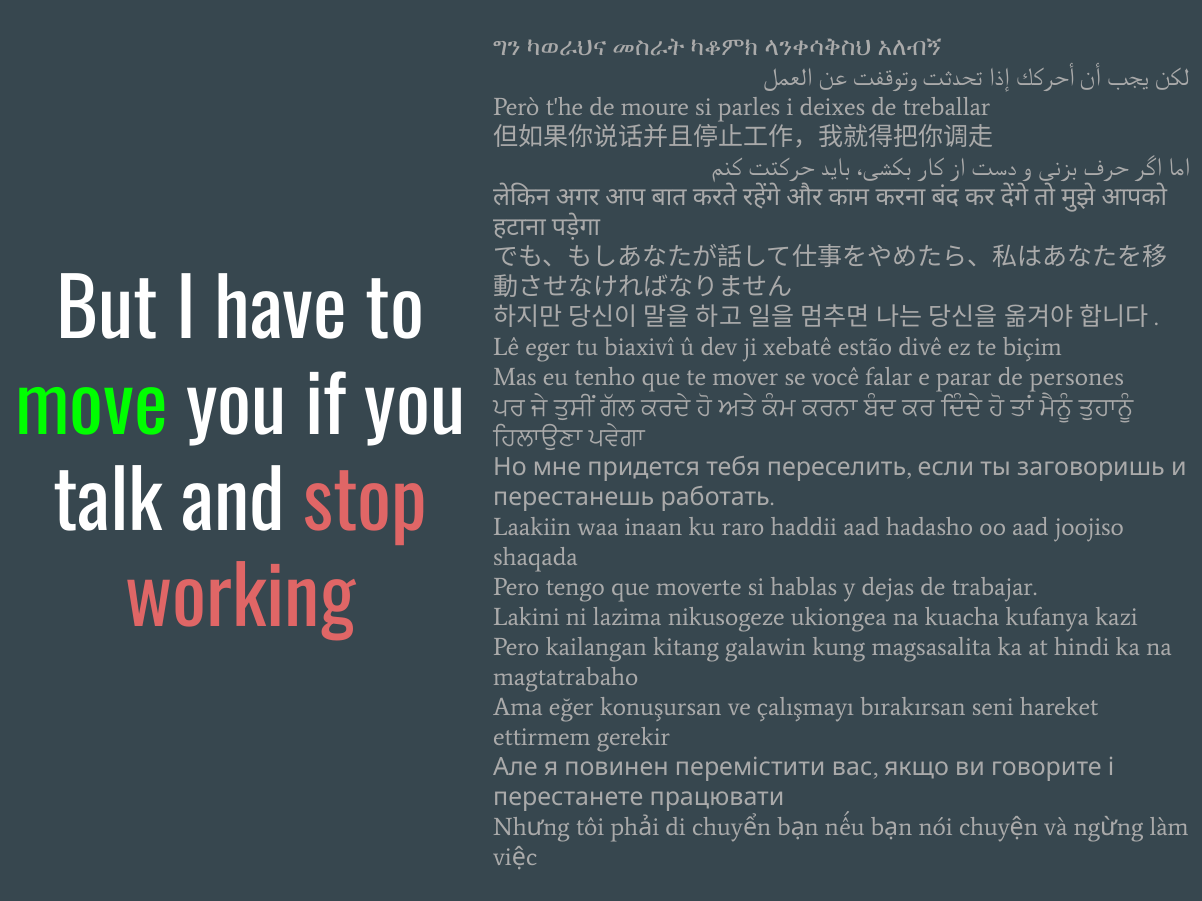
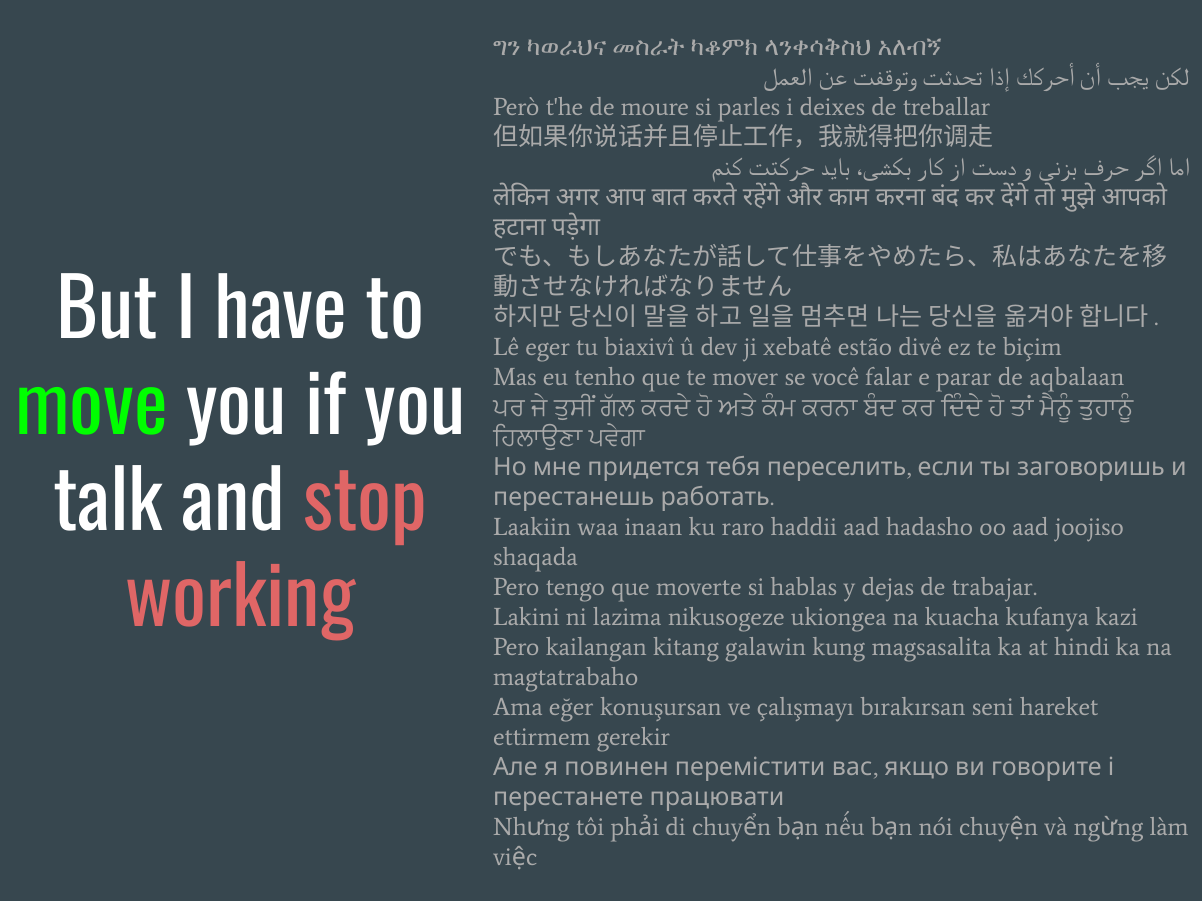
persones: persones -> aqbalaan (1077, 377)
